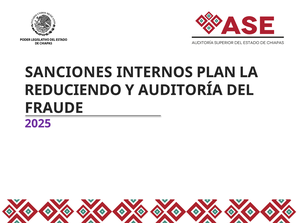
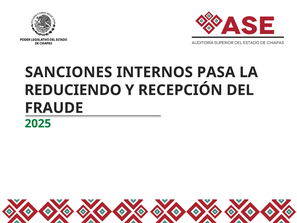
PLAN: PLAN -> PASA (216, 72)
AUDITORÍA: AUDITORÍA -> RECEPCIÓN (180, 90)
2025 colour: purple -> green (38, 123)
